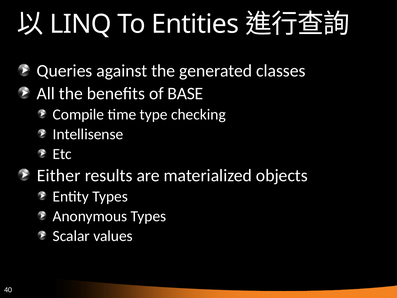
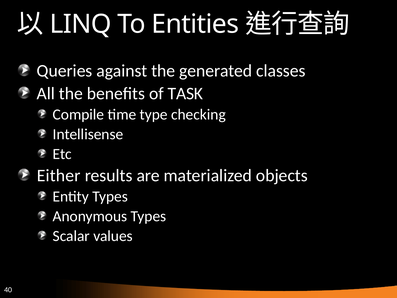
BASE: BASE -> TASK (185, 93)
